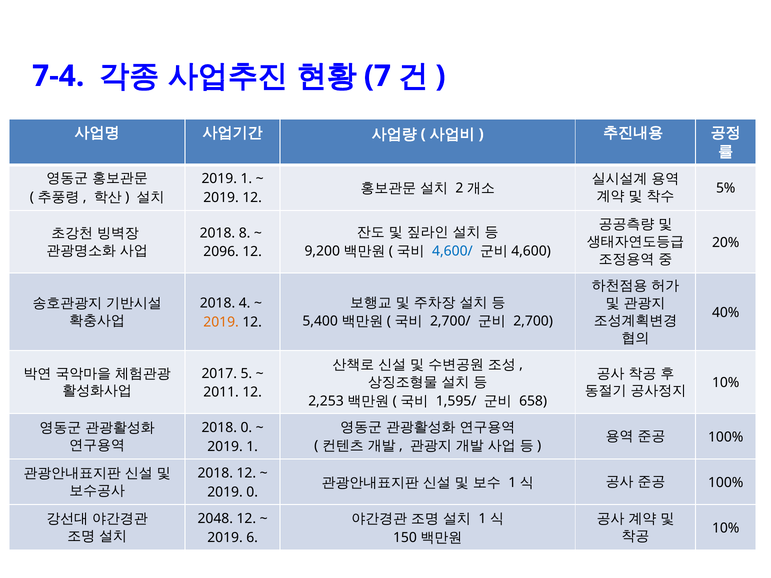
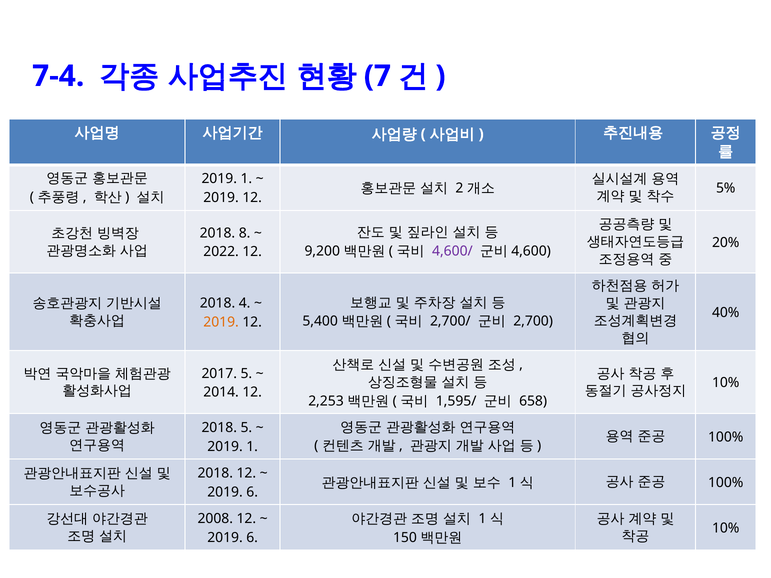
4,600/ colour: blue -> purple (452, 251)
2096: 2096 -> 2022 (221, 252)
2011: 2011 -> 2014 (221, 392)
2018 0: 0 -> 5 (246, 428)
0: 0 -> 6 (252, 492)
2048: 2048 -> 2008 (215, 519)
